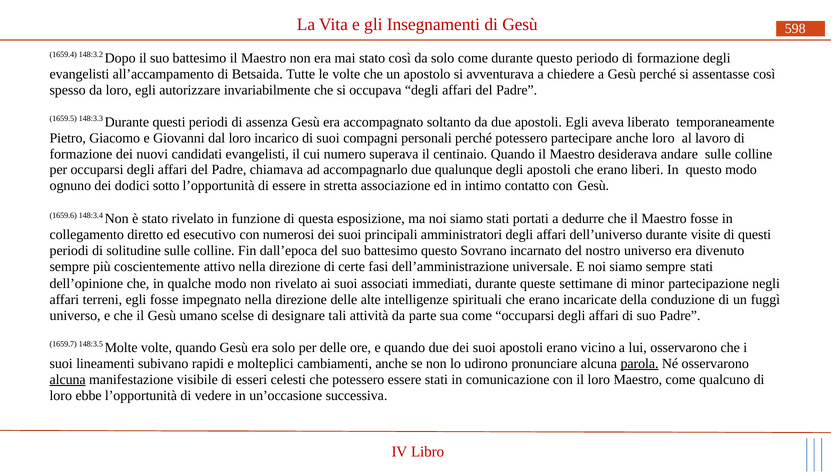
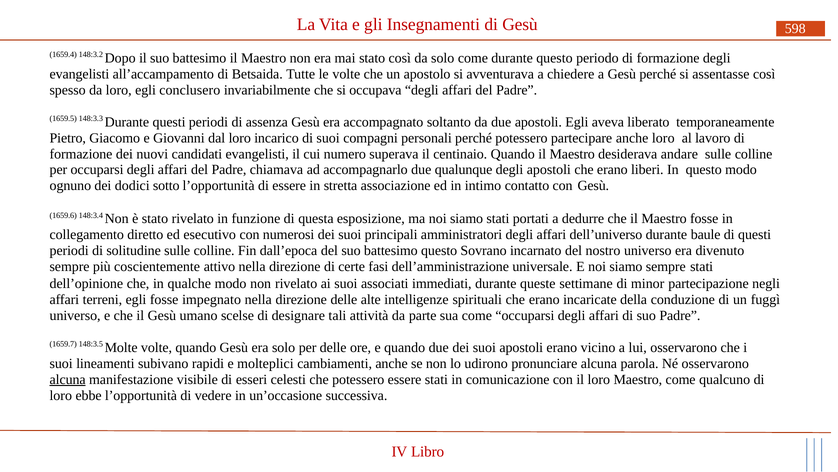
autorizzare: autorizzare -> conclusero (190, 90)
visite: visite -> baule (706, 235)
parola underline: present -> none (640, 364)
